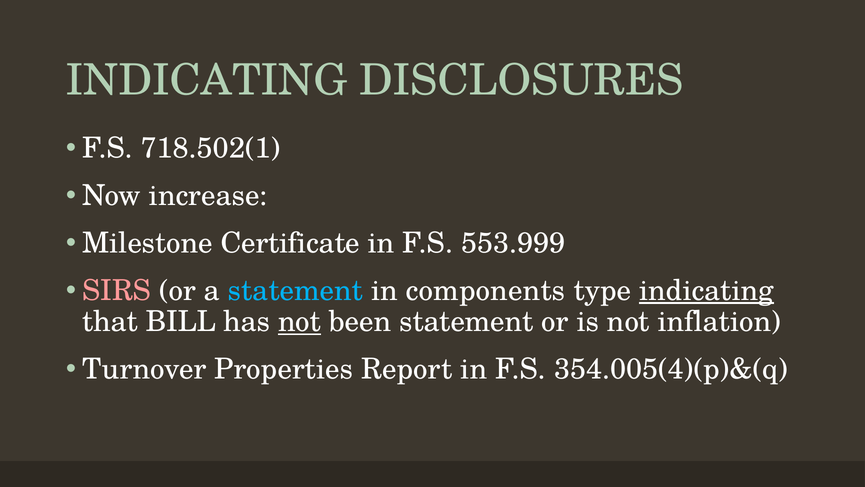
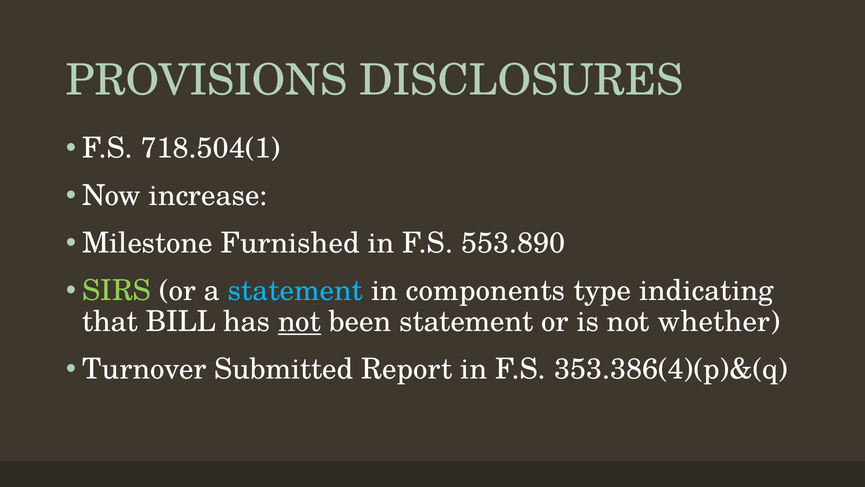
INDICATING: INDICATING -> PROVISIONS (207, 80)
718.502(1: 718.502(1 -> 718.504(1 (211, 148)
Certificate: Certificate -> Furnished (290, 243)
553.999: 553.999 -> 553.890 (513, 243)
SIRS colour: pink -> light green (117, 290)
indicating underline: present -> none (707, 290)
inflation: inflation -> whether (719, 321)
Properties: Properties -> Submitted (284, 369)
354.005(4)(p)&(q: 354.005(4)(p)&(q -> 353.386(4)(p)&(q (671, 369)
